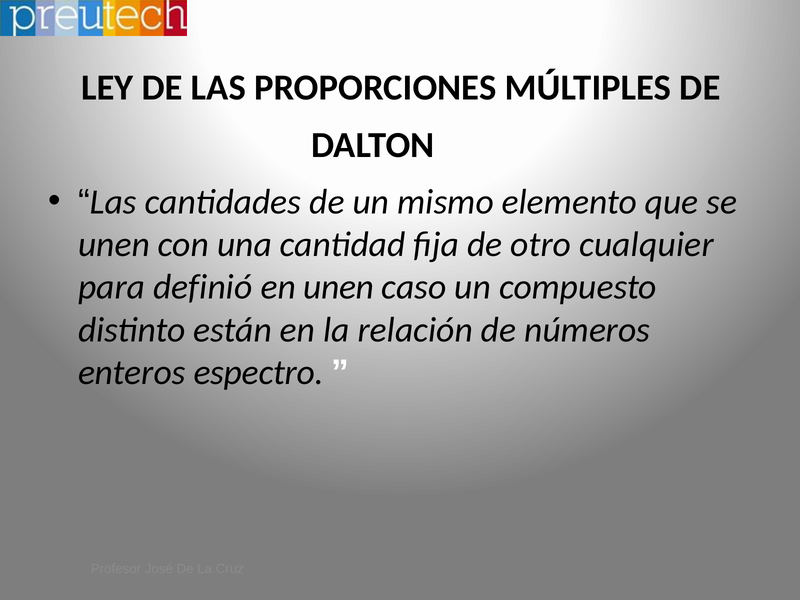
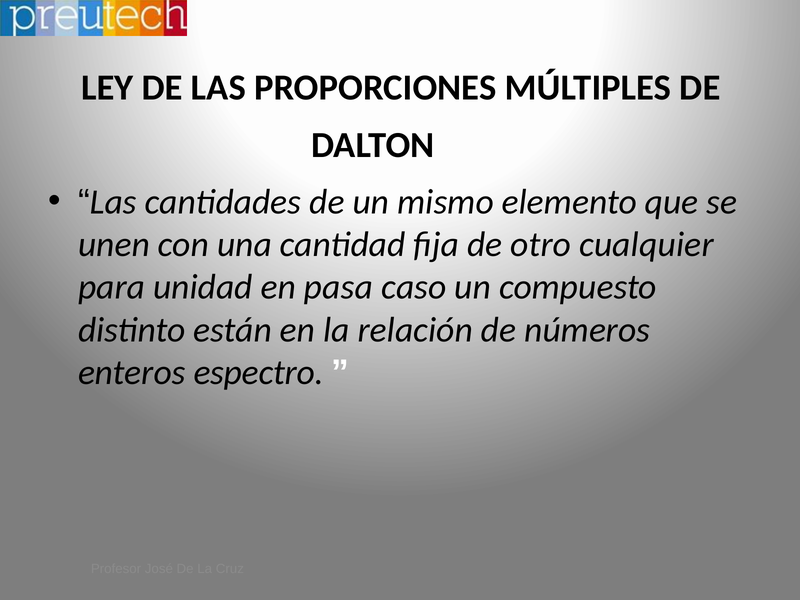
definió: definió -> unidad (203, 287)
en unen: unen -> pasa (339, 287)
